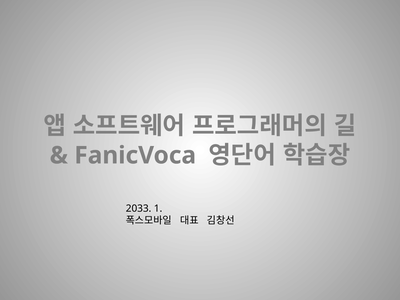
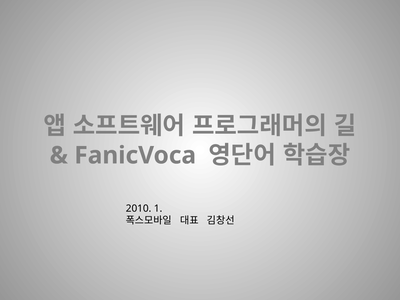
2033: 2033 -> 2010 (139, 209)
